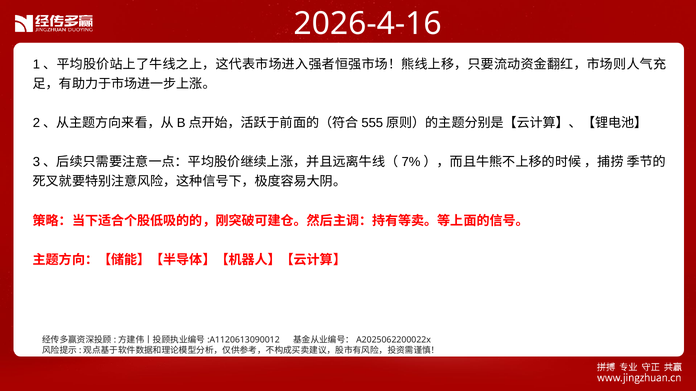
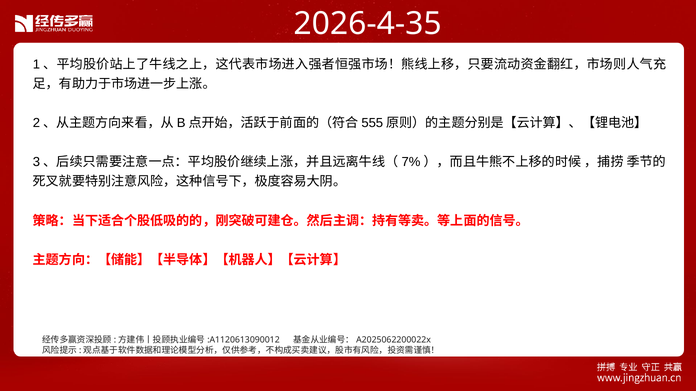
2026-4-16: 2026-4-16 -> 2026-4-35 (368, 24)
